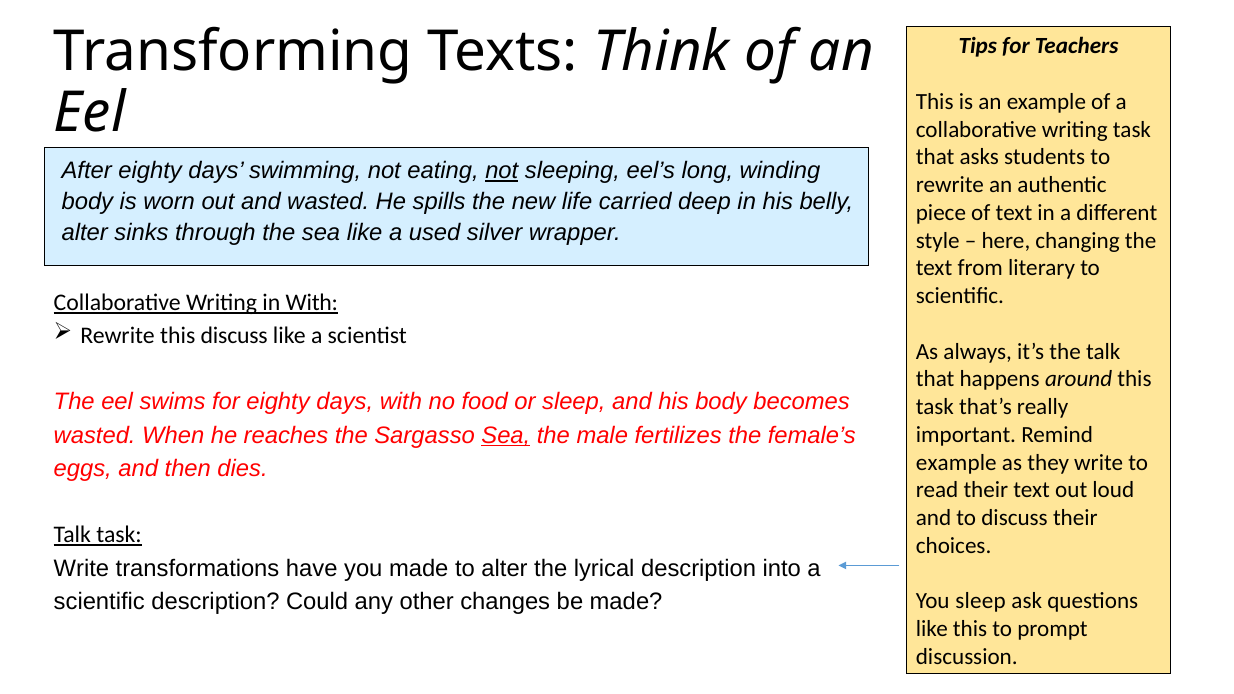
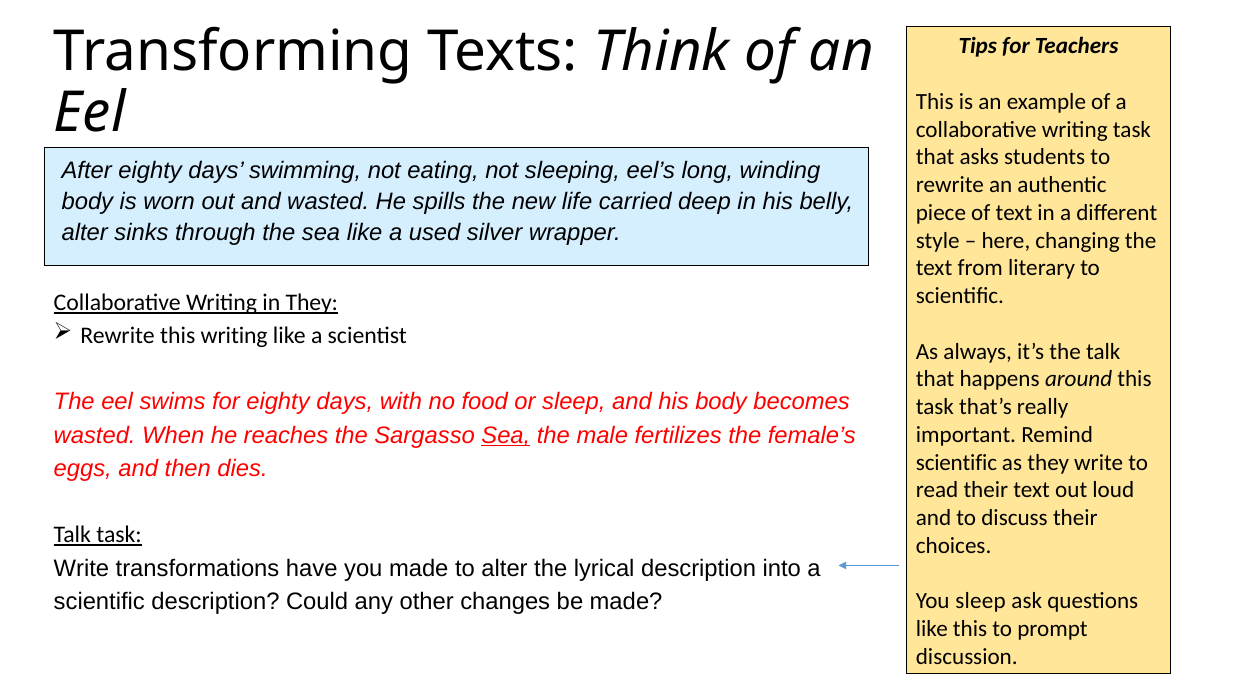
not underline: present -> none (502, 171)
in With: With -> They (312, 303)
this discuss: discuss -> writing (234, 336)
example: example -> scientific (956, 463)
